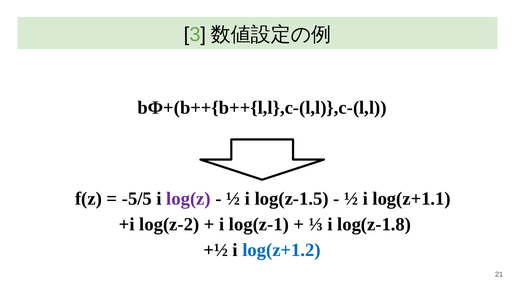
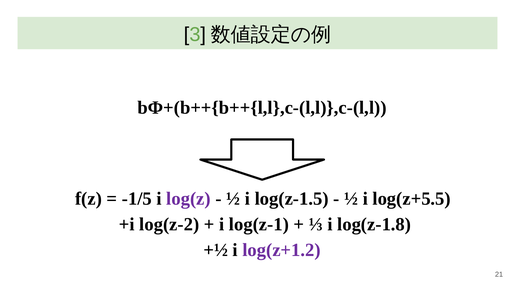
-5/5: -5/5 -> -1/5 (137, 198)
log(z+1.1: log(z+1.1 -> log(z+5.5 (412, 198)
log(z+1.2 colour: blue -> purple (282, 250)
